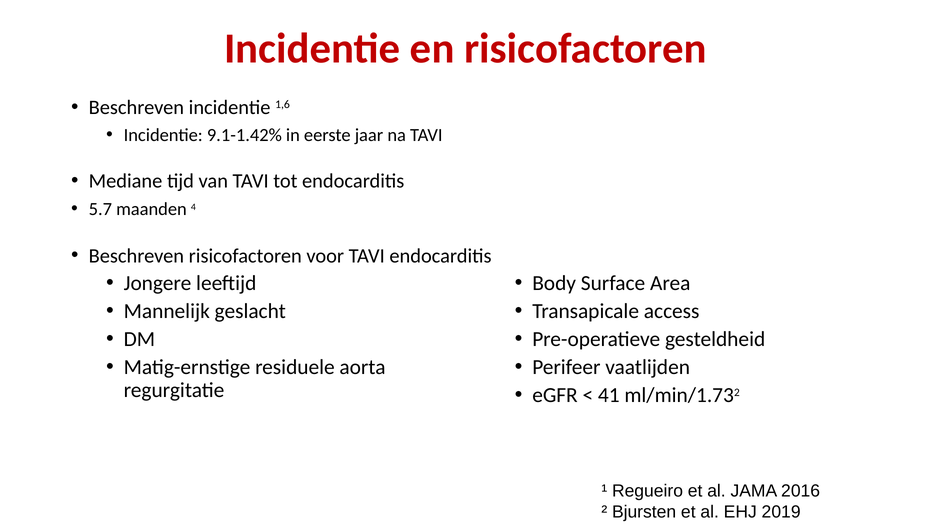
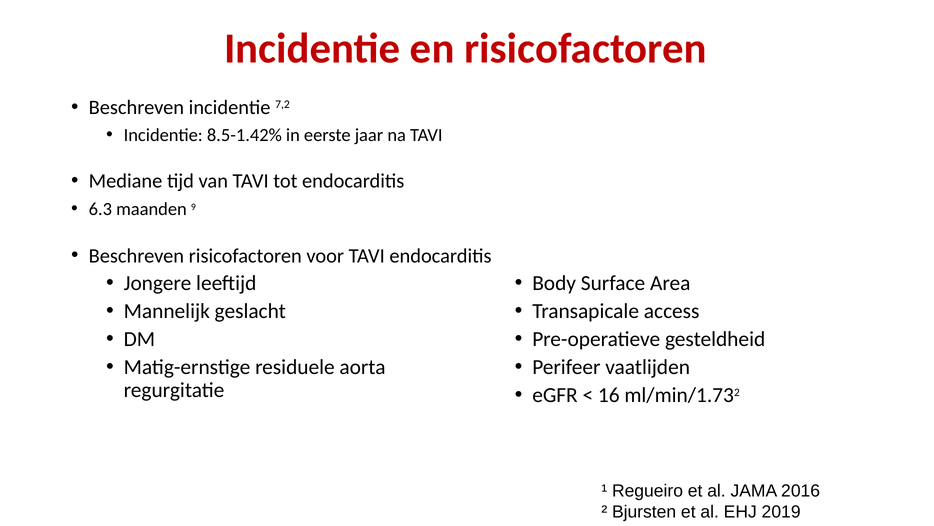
1,6: 1,6 -> 7,2 (283, 104)
9.1-1.42%: 9.1-1.42% -> 8.5-1.42% (244, 135)
5.7: 5.7 -> 6.3 (100, 209)
4: 4 -> 9 (193, 207)
41: 41 -> 16 (609, 395)
